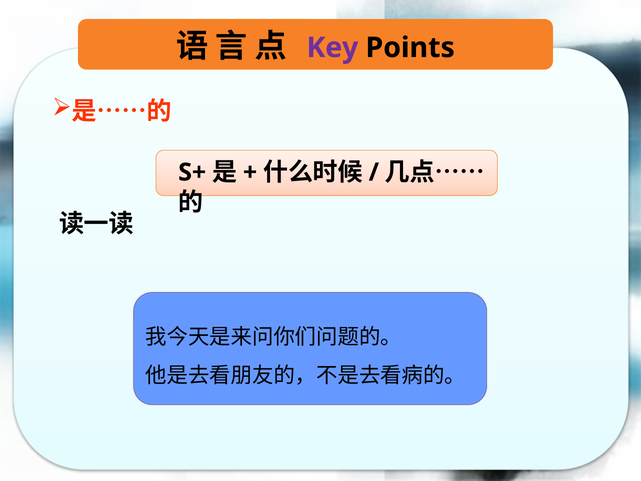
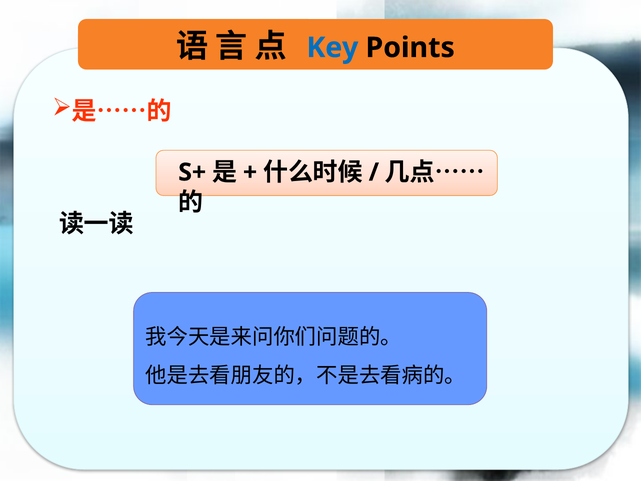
Key colour: purple -> blue (332, 48)
